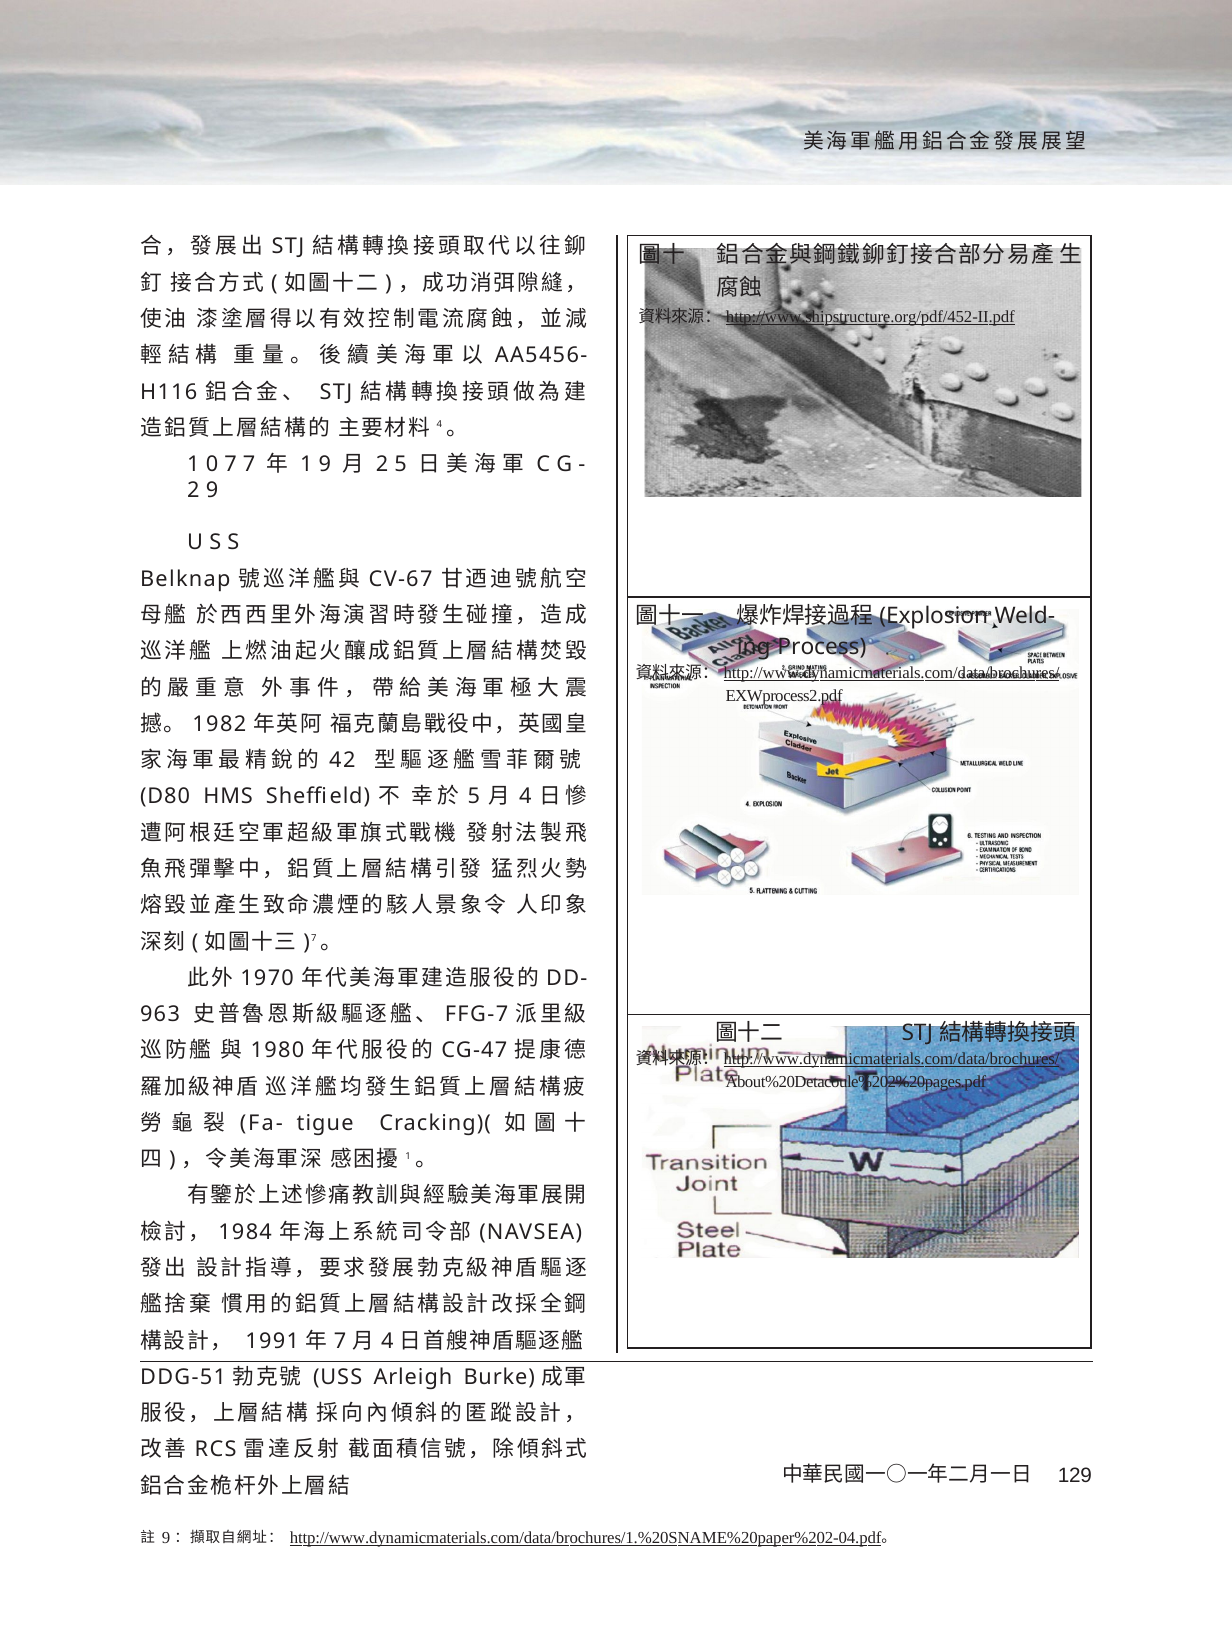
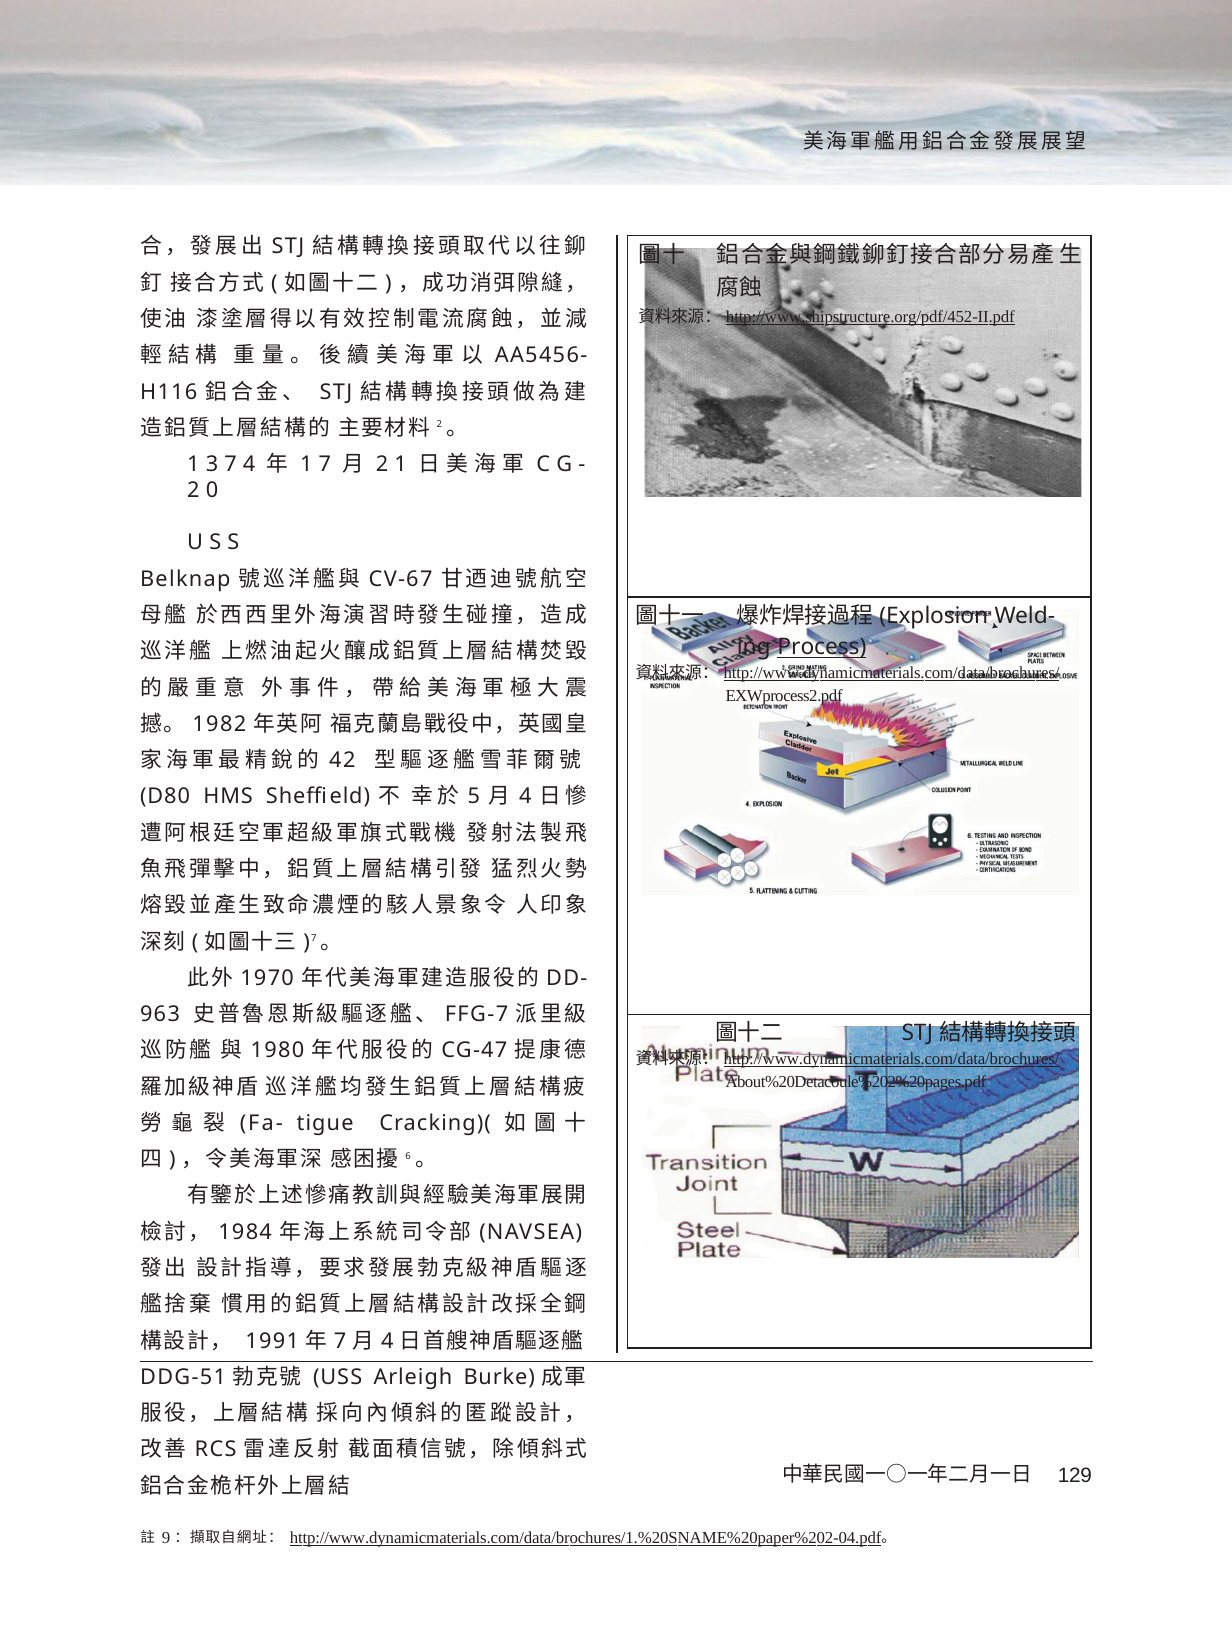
4: 4 -> 2 (439, 425)
0: 0 -> 3 (212, 464)
7 7: 7 -> 4 (249, 464)
1 9: 9 -> 7 (325, 464)
2 5: 5 -> 1 (401, 464)
2 9: 9 -> 0 (212, 490)
Process underline: none -> present (822, 647)
1: 1 -> 6 (408, 1156)
